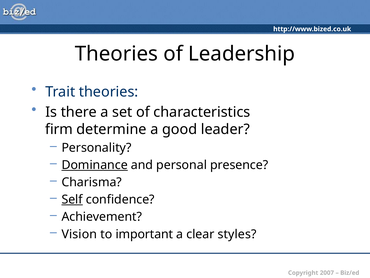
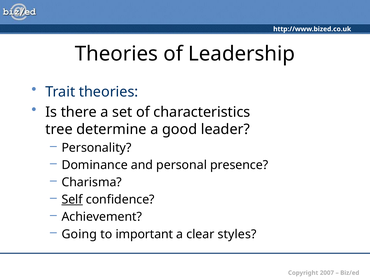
firm: firm -> tree (59, 129)
Dominance underline: present -> none (95, 165)
Vision: Vision -> Going (79, 234)
